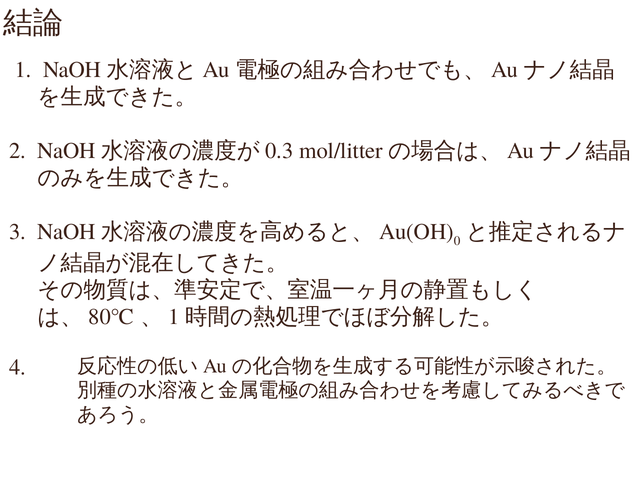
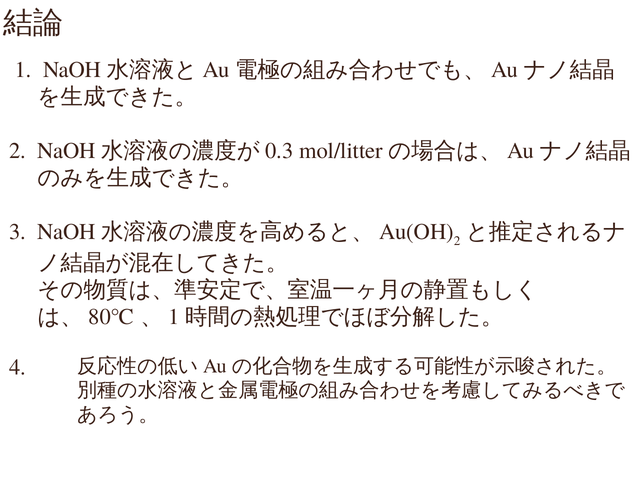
0: 0 -> 2 (457, 241)
